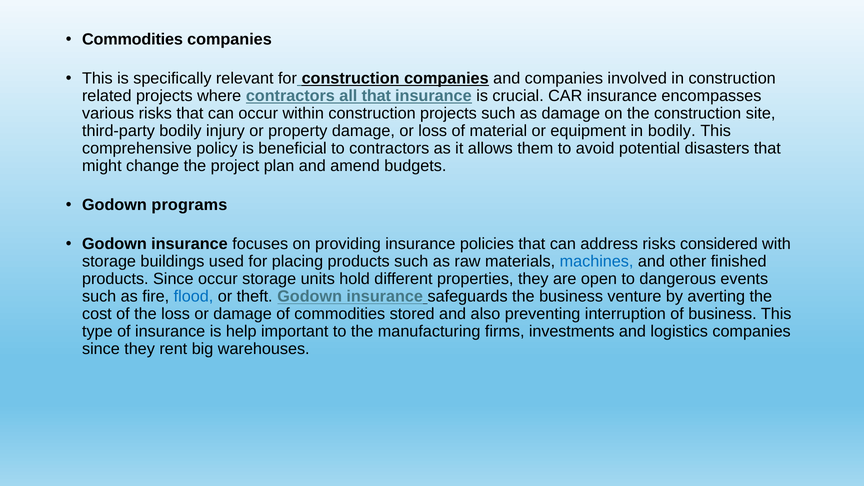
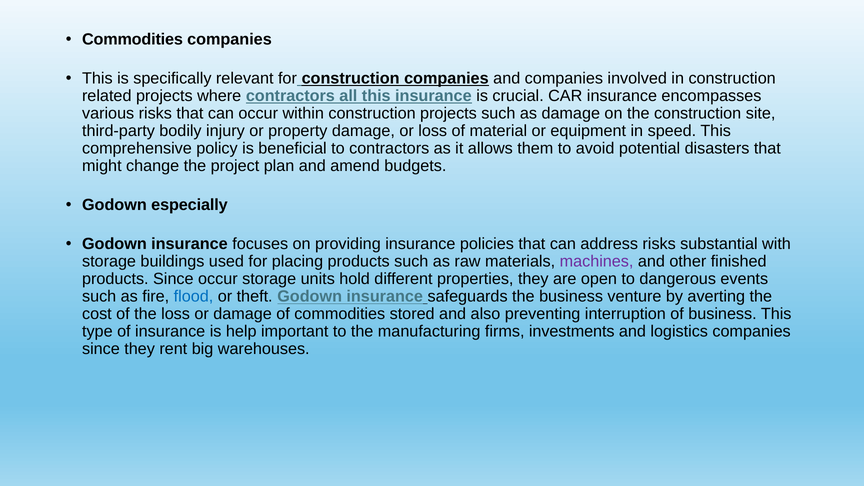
all that: that -> this (376, 96)
in bodily: bodily -> speed (672, 131)
programs: programs -> especially (189, 205)
considered: considered -> substantial (719, 244)
machines colour: blue -> purple (597, 262)
